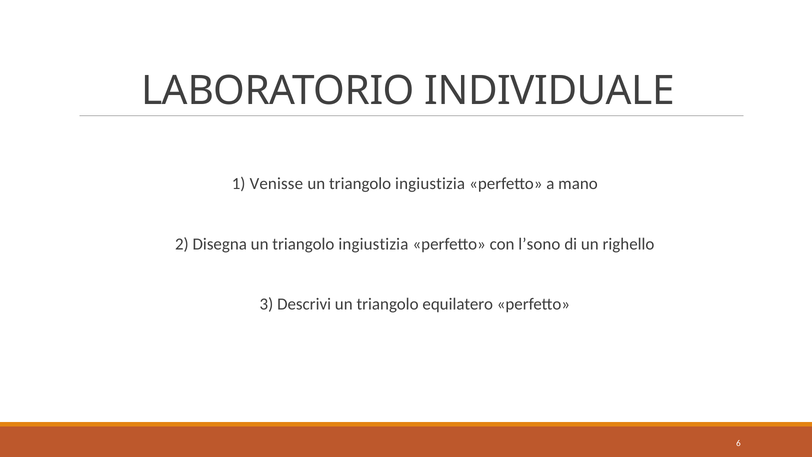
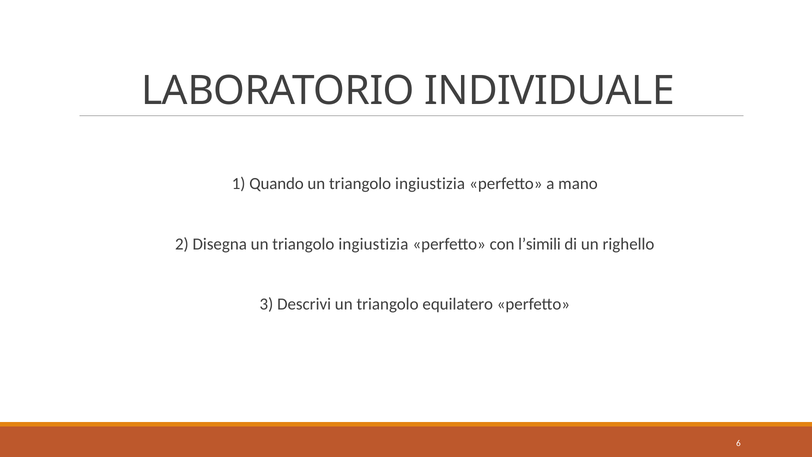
Venisse: Venisse -> Quando (276, 184)
l’sono: l’sono -> l’simili (540, 244)
